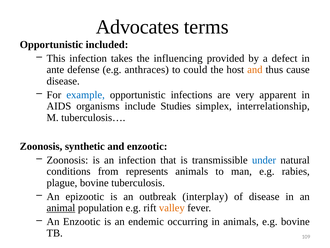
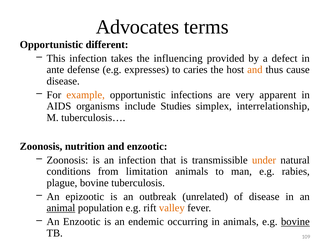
included: included -> different (107, 44)
anthraces: anthraces -> expresses (147, 70)
could: could -> caries (195, 70)
example colour: blue -> orange (86, 95)
synthetic: synthetic -> nutrition (85, 146)
under colour: blue -> orange (264, 160)
represents: represents -> limitation (147, 171)
interplay: interplay -> unrelated (205, 196)
bovine underline: none -> present (295, 221)
